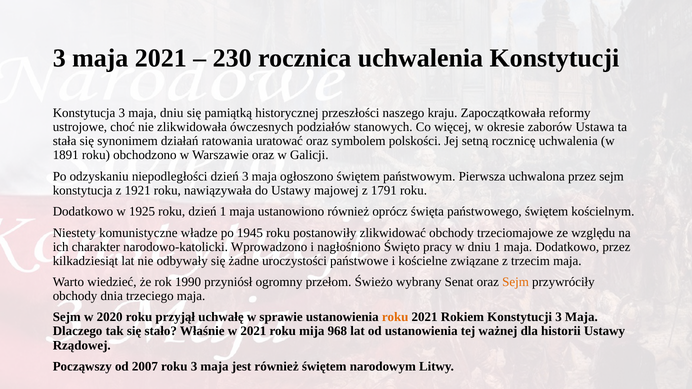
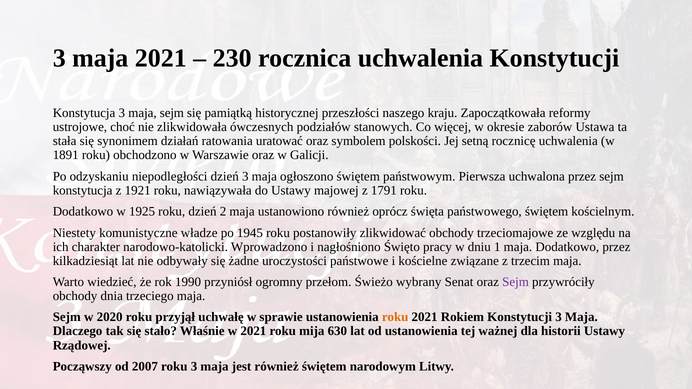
3 maja dniu: dniu -> sejm (172, 113)
dzień 1: 1 -> 2 (223, 212)
Sejm colour: orange -> purple (516, 282)
968: 968 -> 630 (337, 331)
